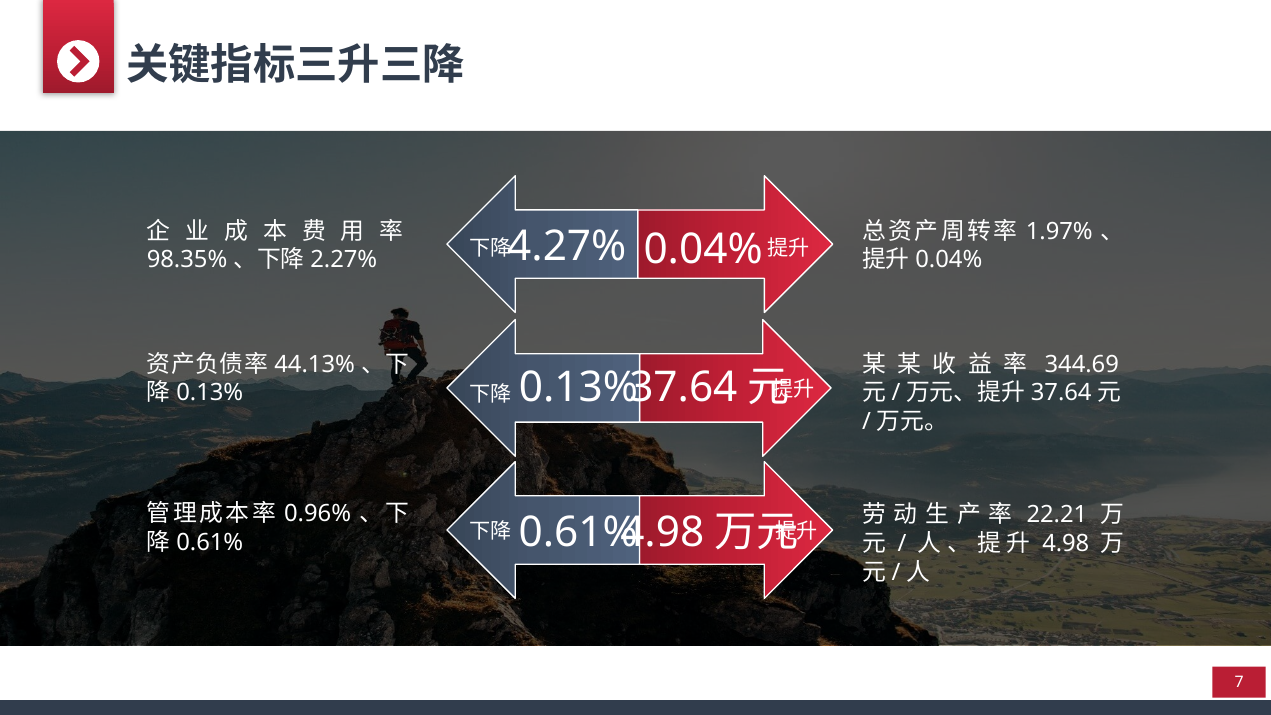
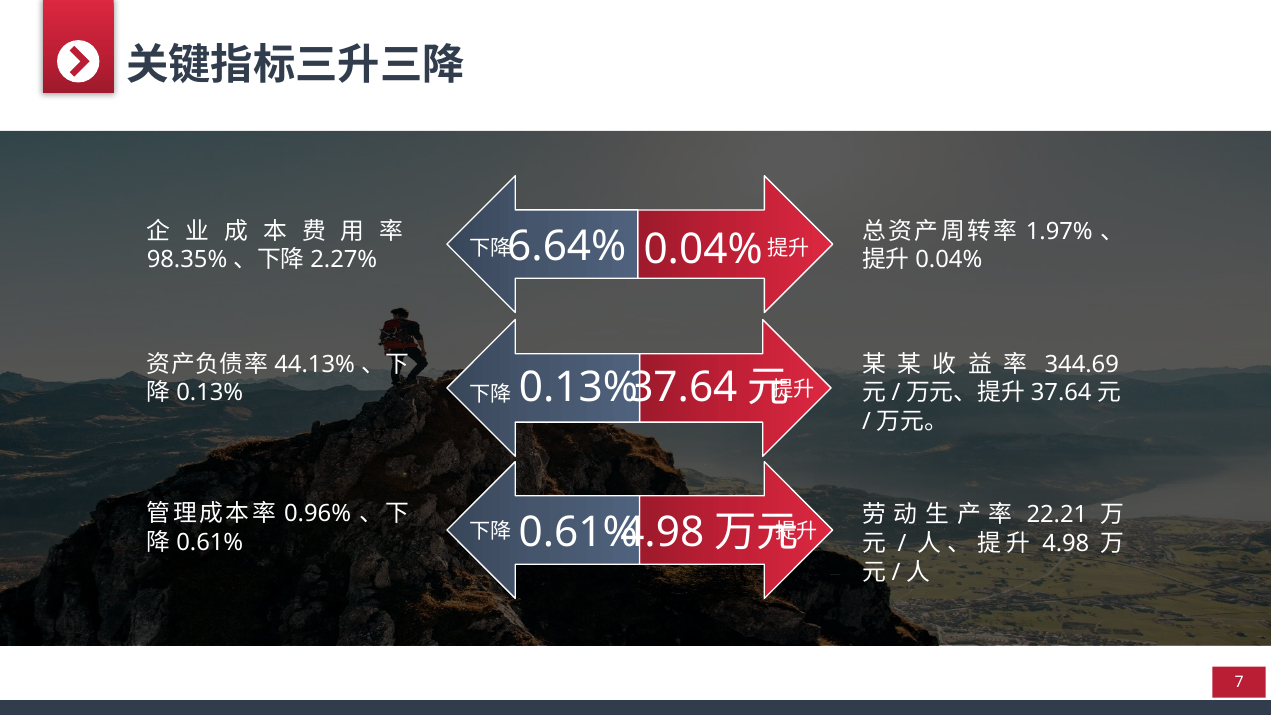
4.27%: 4.27% -> 6.64% (567, 247)
